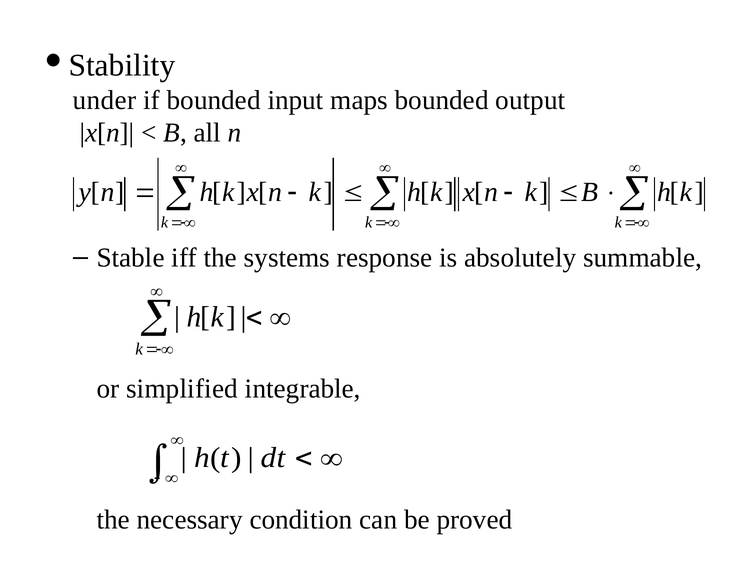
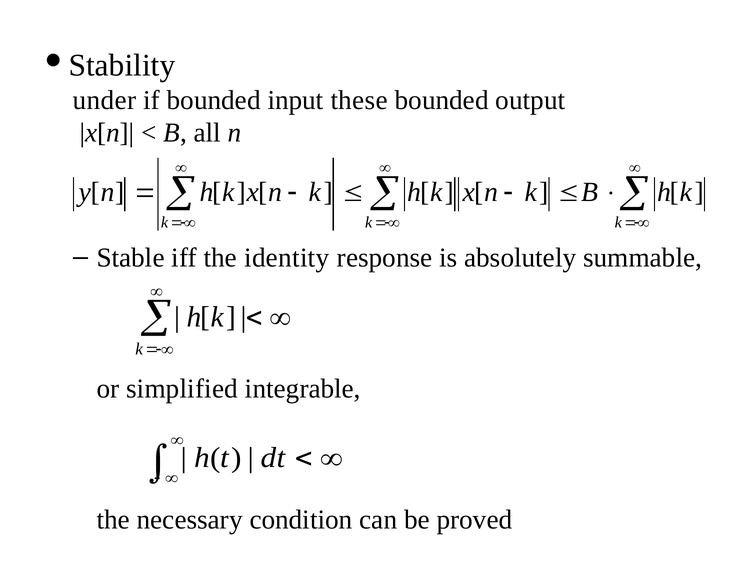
maps: maps -> these (359, 100)
systems: systems -> identity (287, 257)
